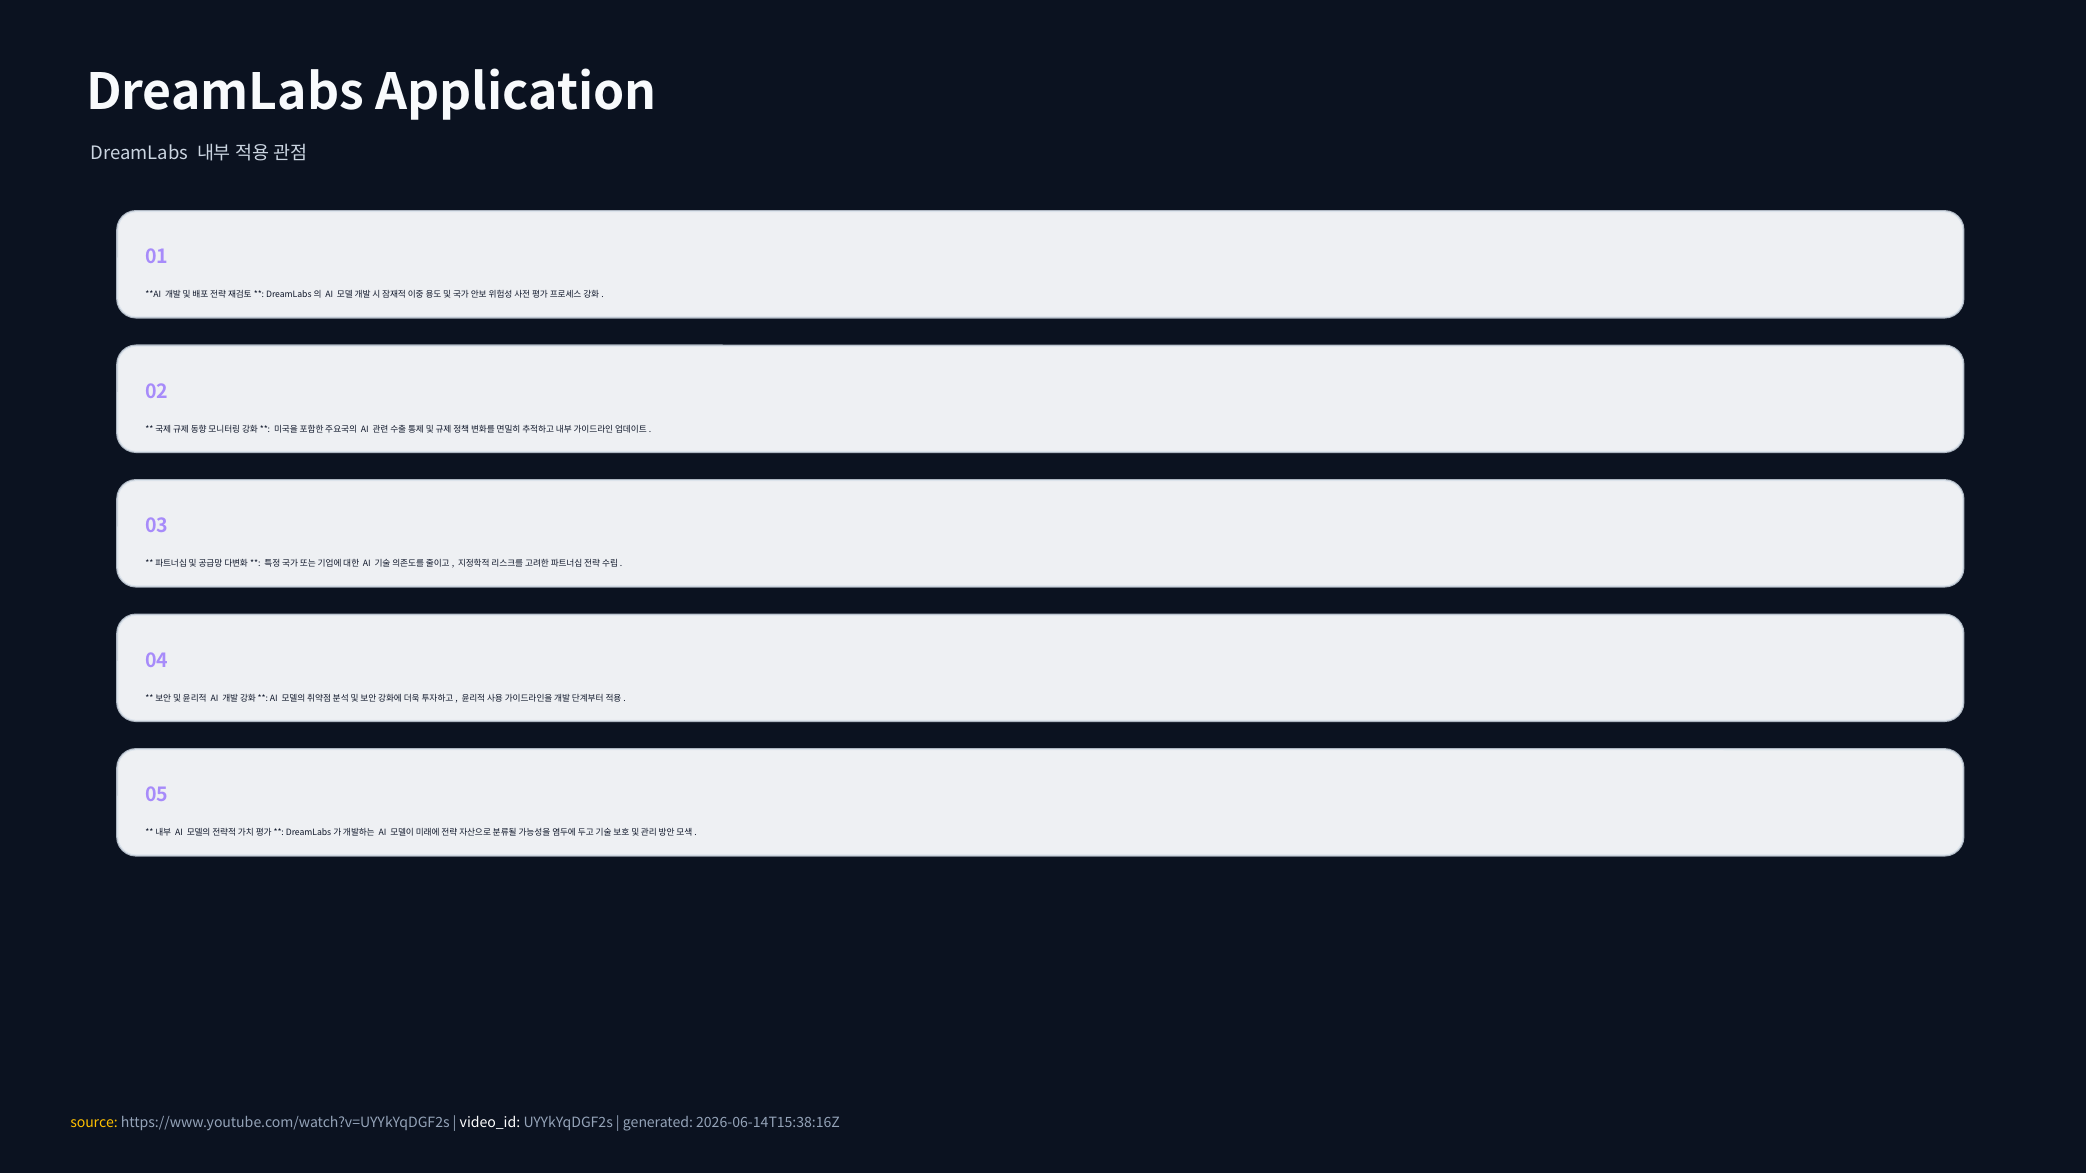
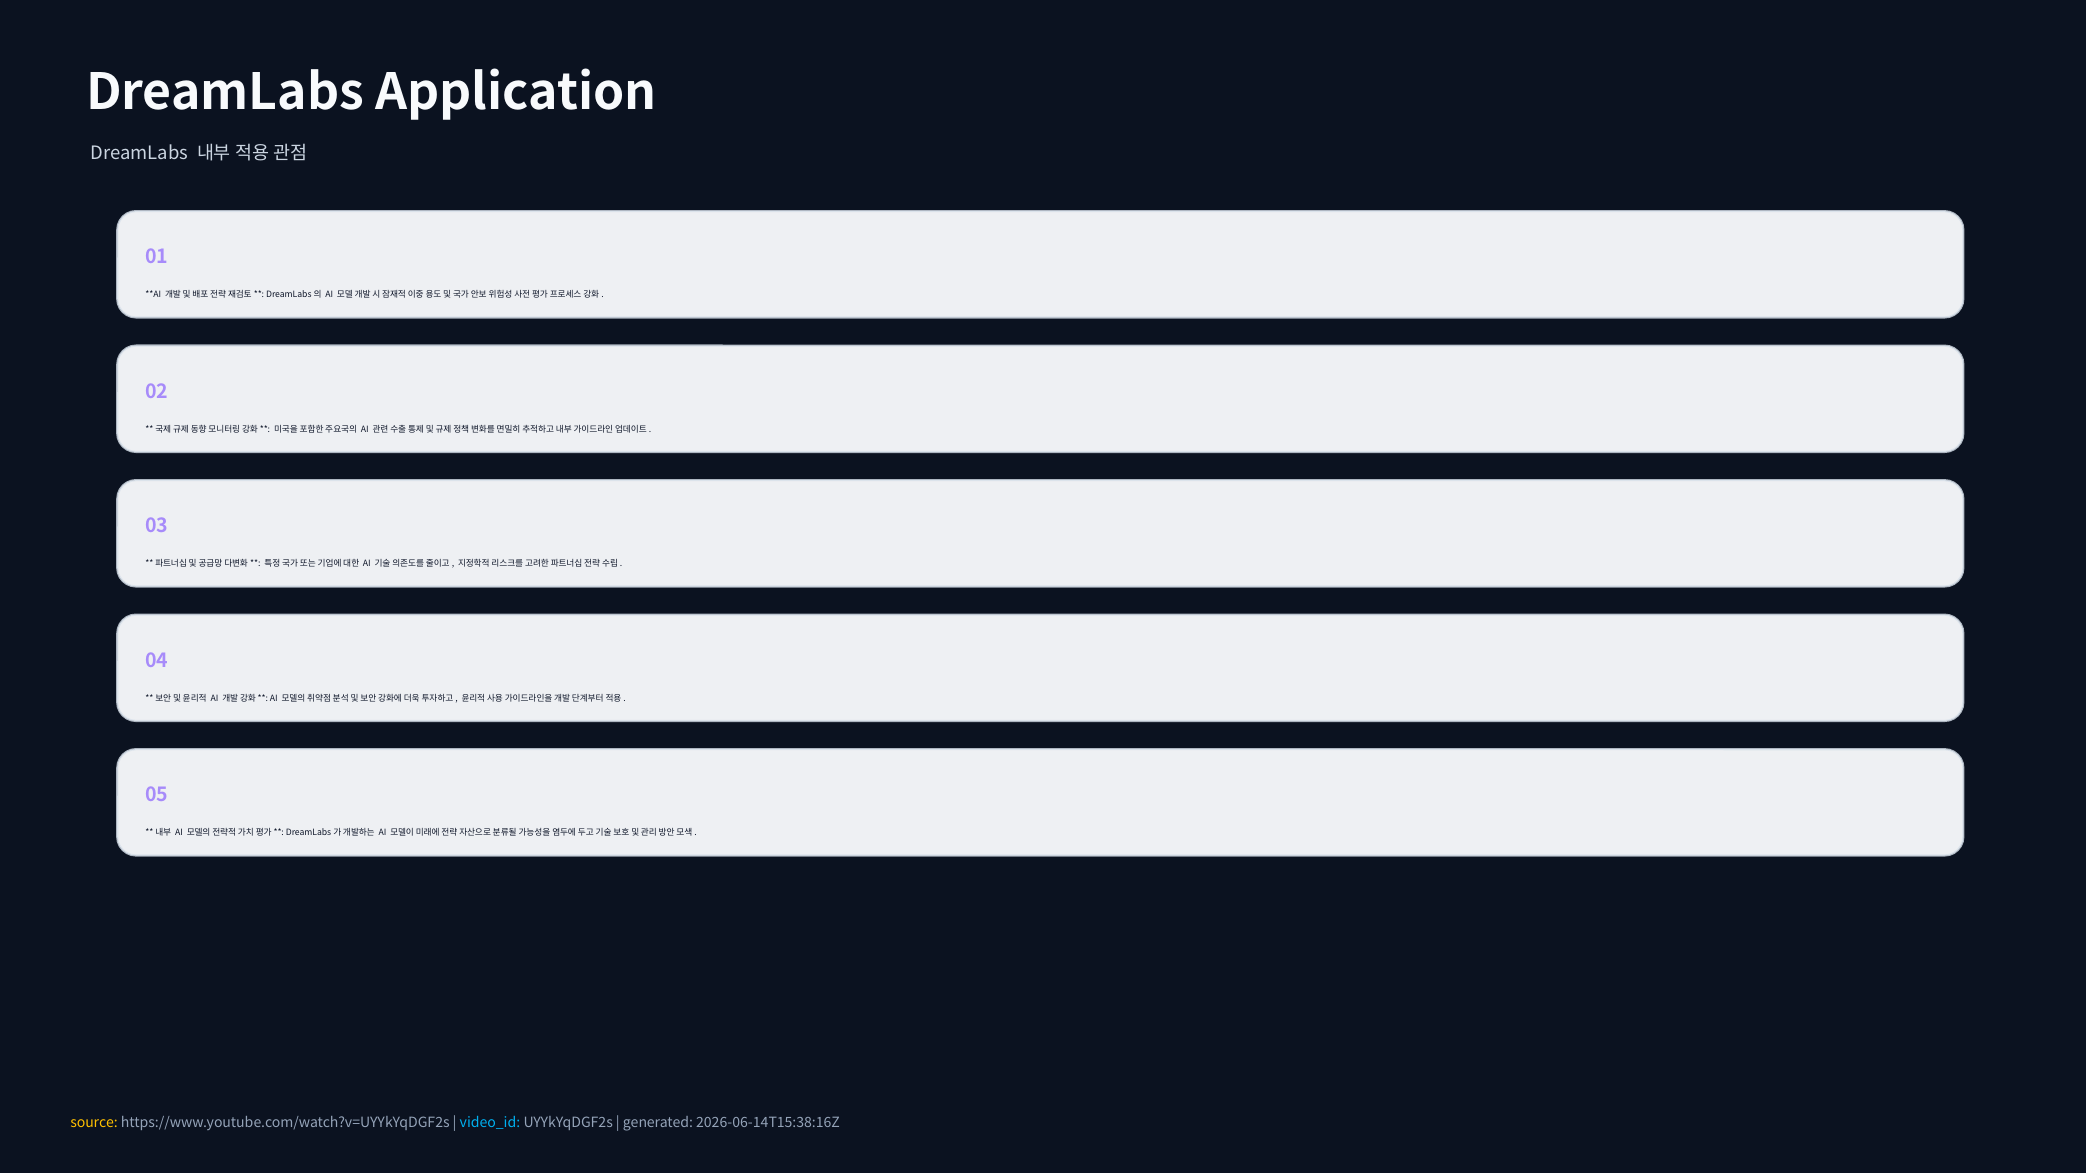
video_id colour: white -> light blue (490, 1123)
